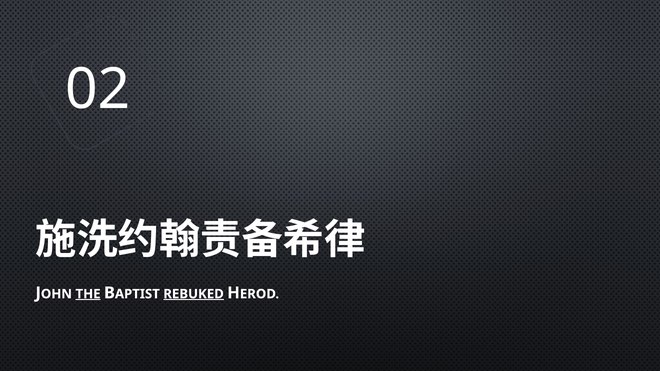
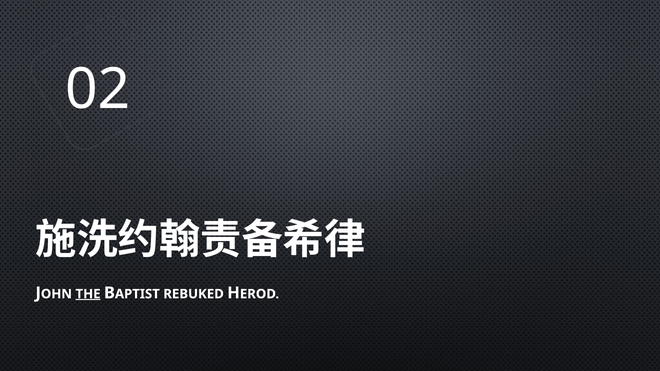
REBUKED underline: present -> none (194, 294)
